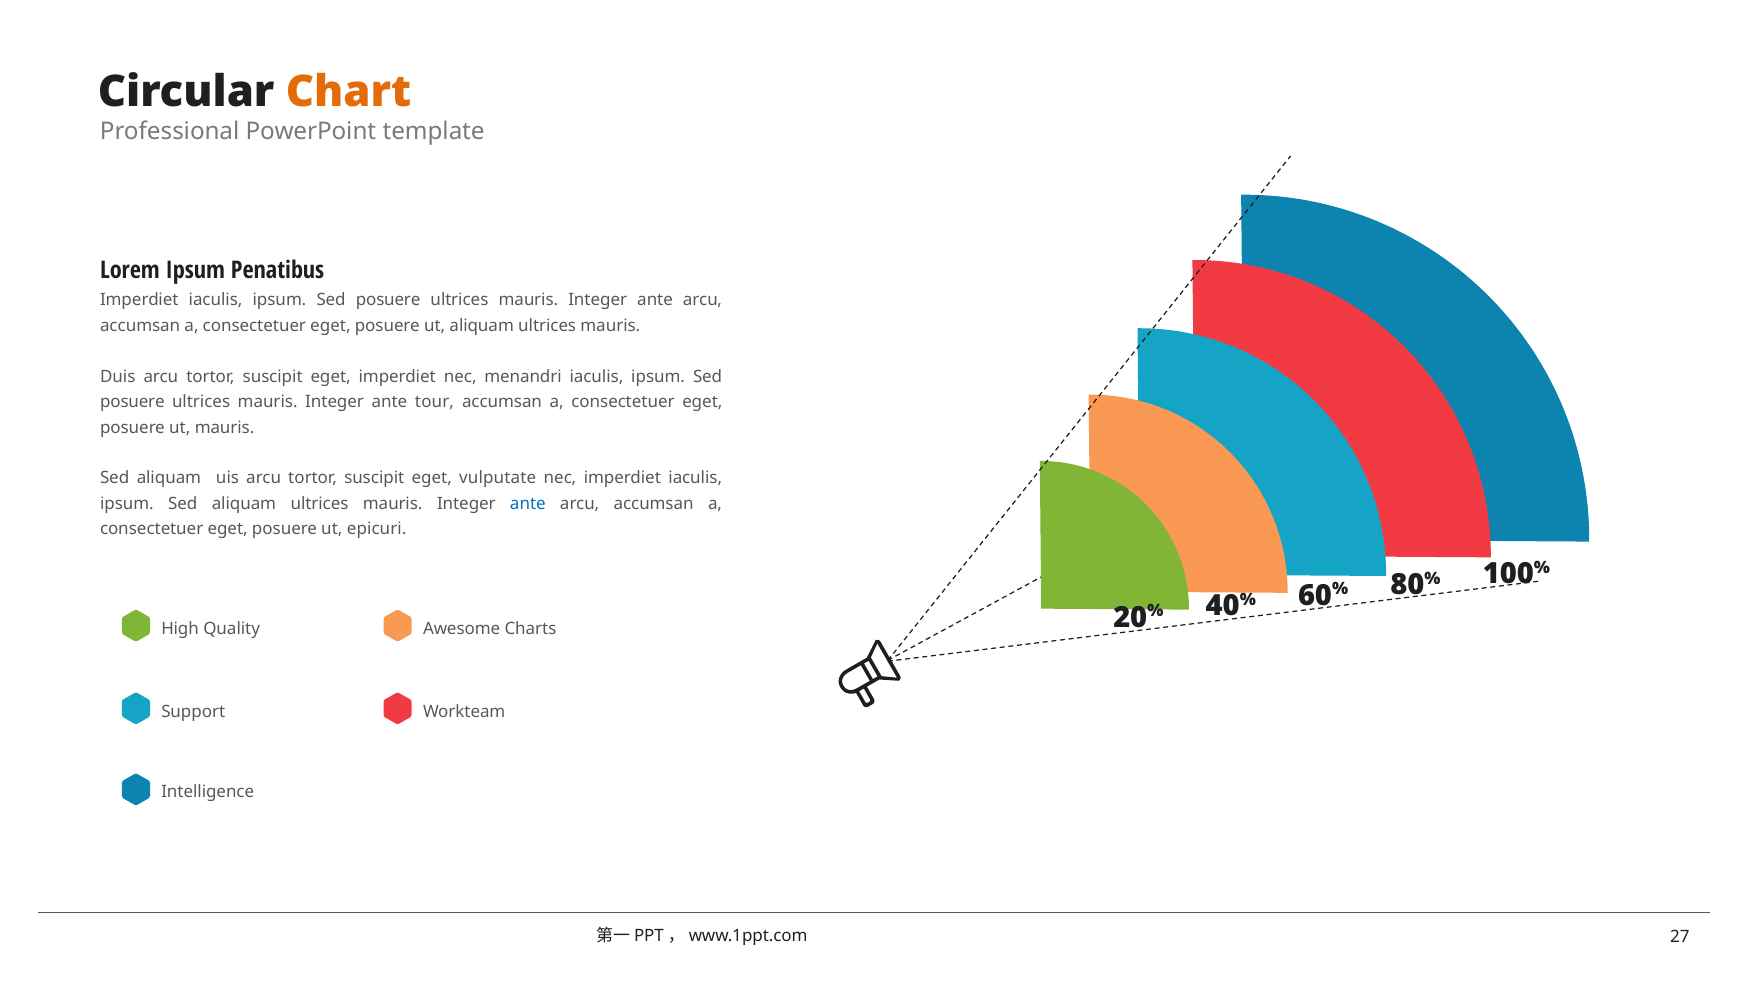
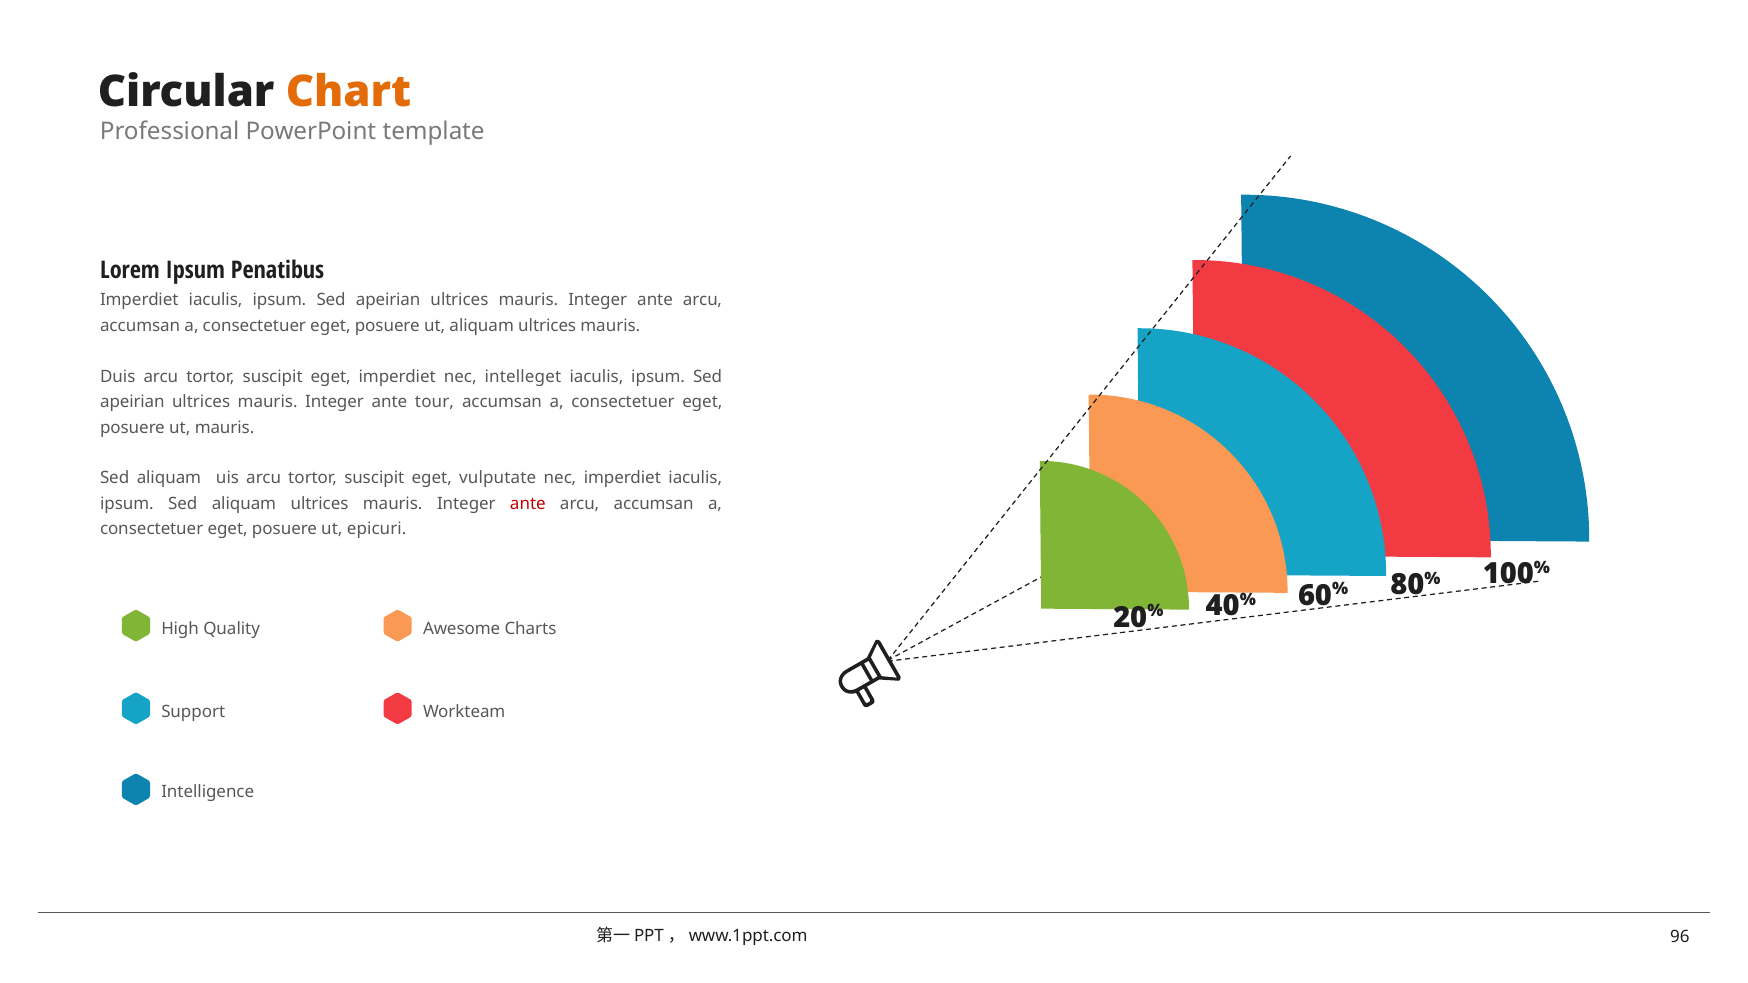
posuere: posuere -> apeirian (388, 300)
menandri: menandri -> intelleget (523, 377)
posuere: posuere -> apeirian (132, 402)
ante colour: blue -> red (528, 504)
27: 27 -> 96 (1680, 937)
